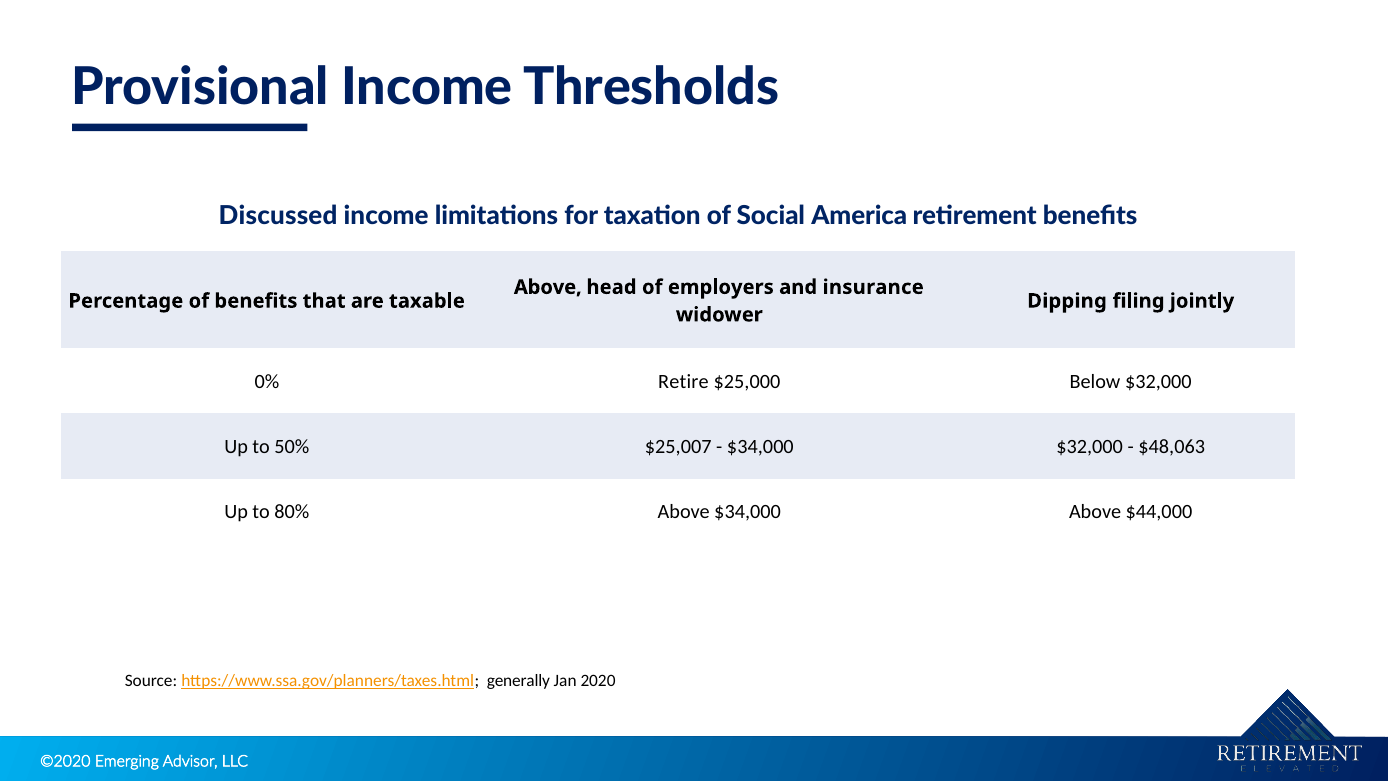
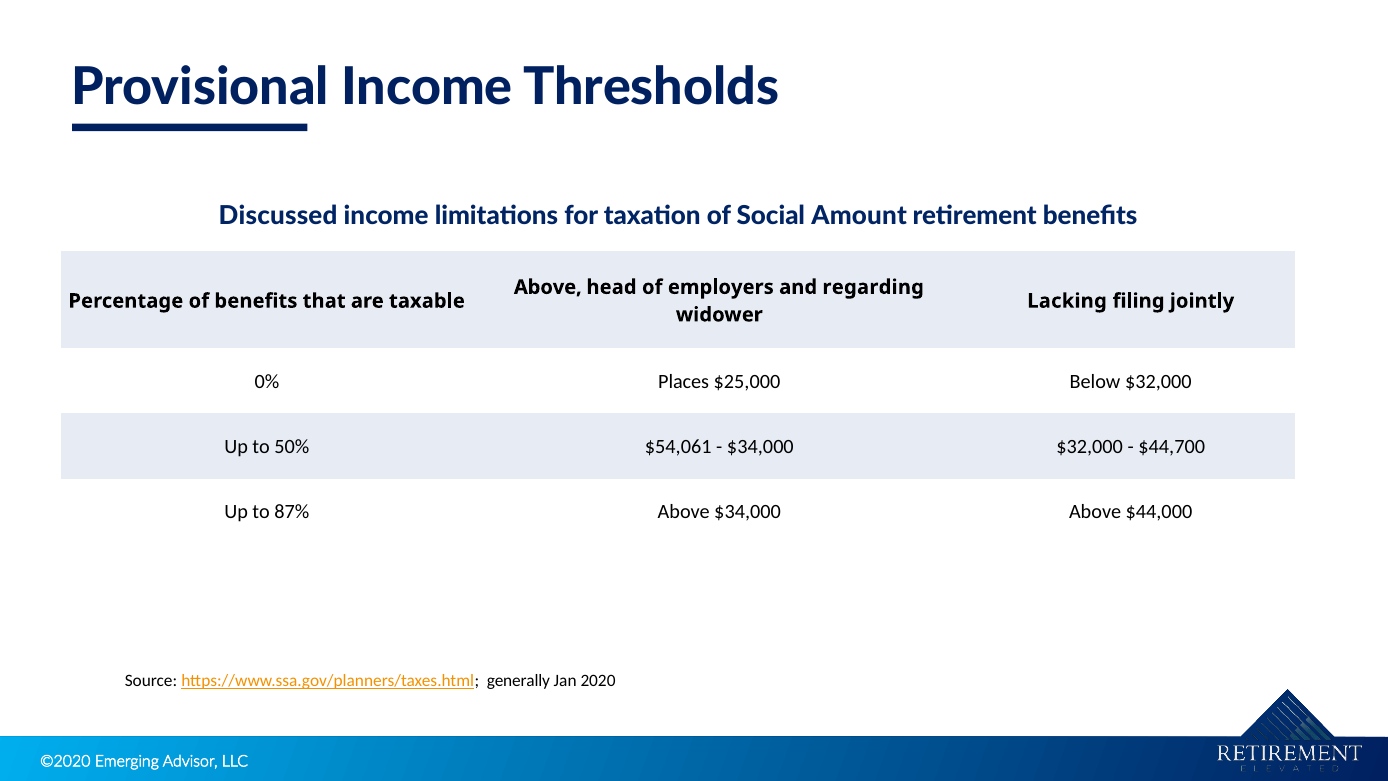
America: America -> Amount (859, 216)
insurance: insurance -> regarding (873, 287)
Dipping: Dipping -> Lacking (1067, 301)
Retire: Retire -> Places (684, 381)
$25,007: $25,007 -> $54,061 (678, 446)
$48,063: $48,063 -> $44,700 (1172, 446)
80%: 80% -> 87% (292, 512)
